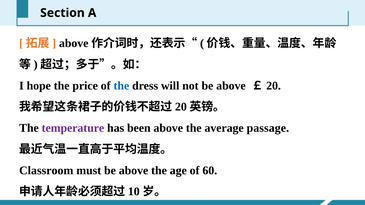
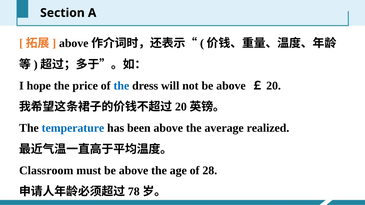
temperature colour: purple -> blue (73, 128)
passage: passage -> realized (268, 128)
60: 60 -> 28 (210, 171)
10: 10 -> 78 (134, 192)
